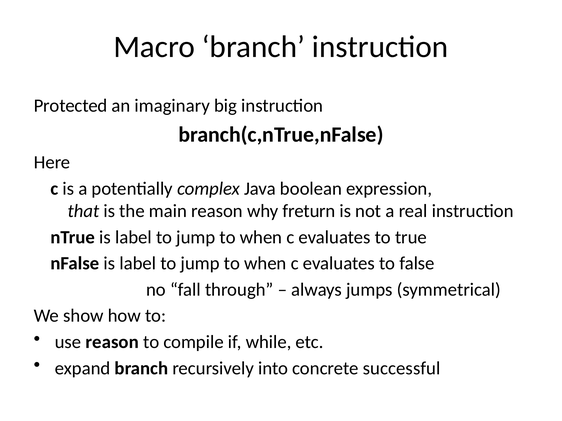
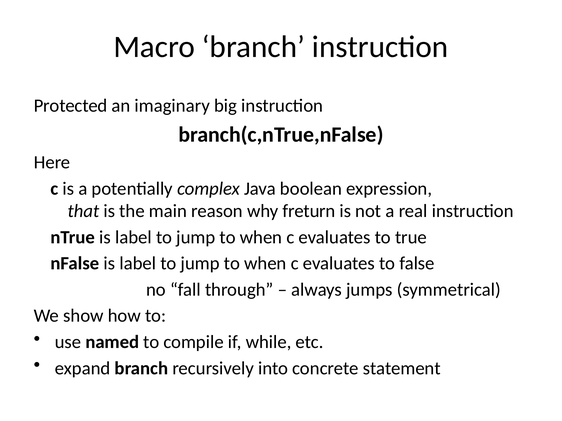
use reason: reason -> named (112, 342)
successful: successful -> statement (402, 369)
